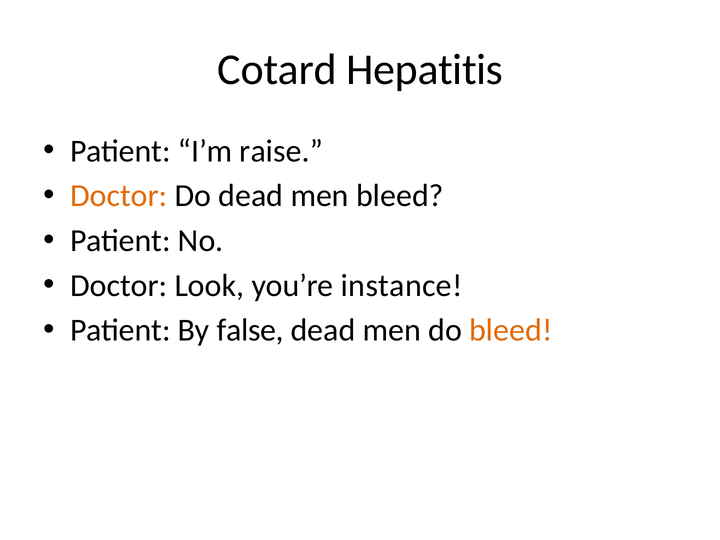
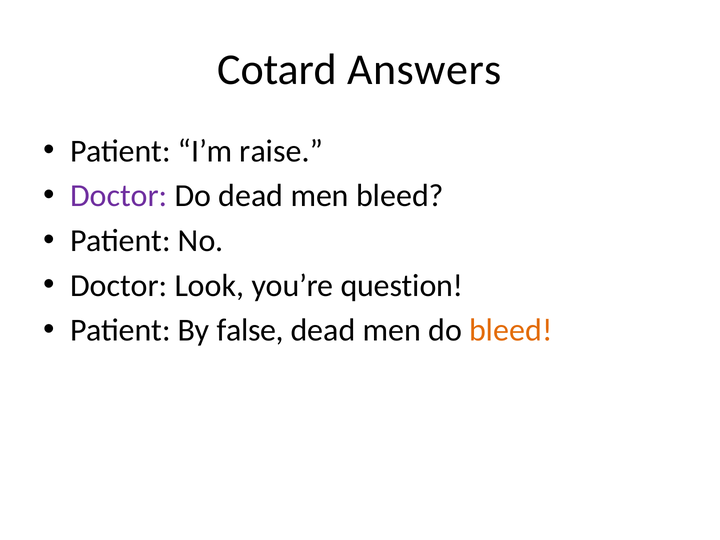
Hepatitis: Hepatitis -> Answers (424, 70)
Doctor colour: orange -> purple (119, 196)
instance: instance -> question (402, 285)
